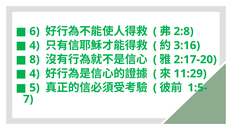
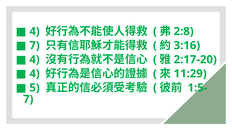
6: 6 -> 4 (35, 31)
4: 4 -> 7 (35, 46)
8: 8 -> 4 (35, 60)
